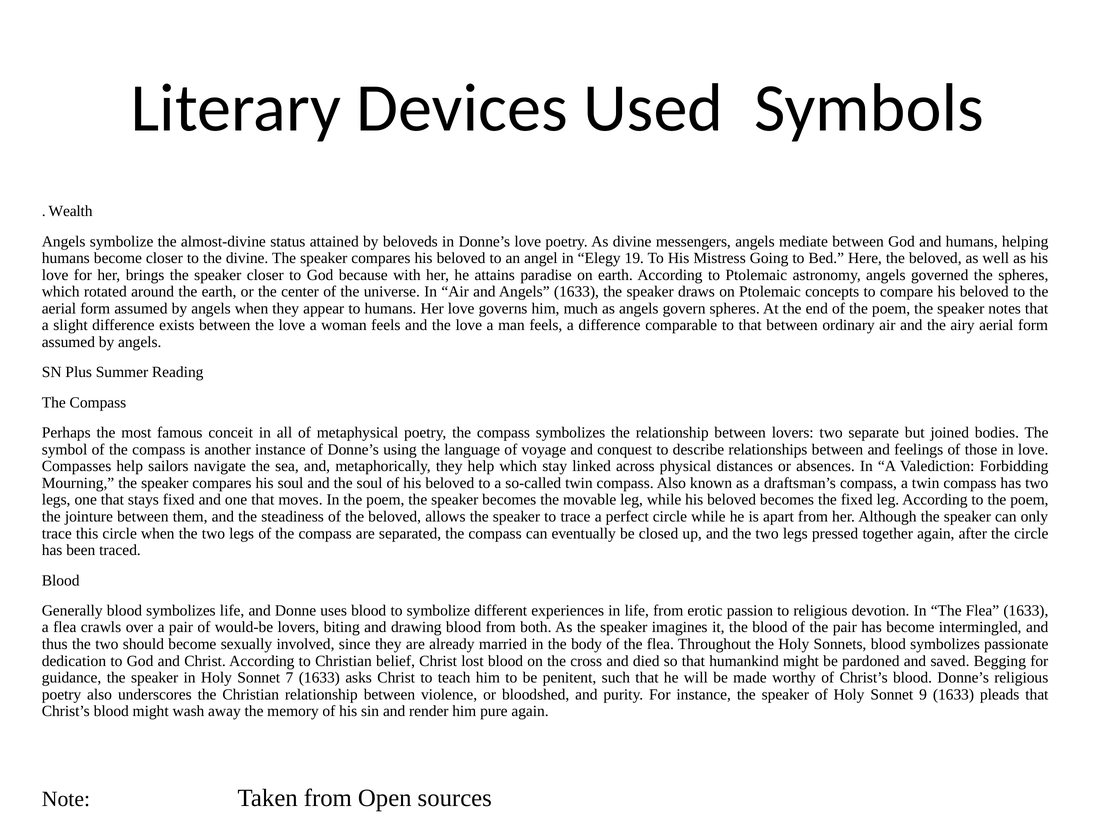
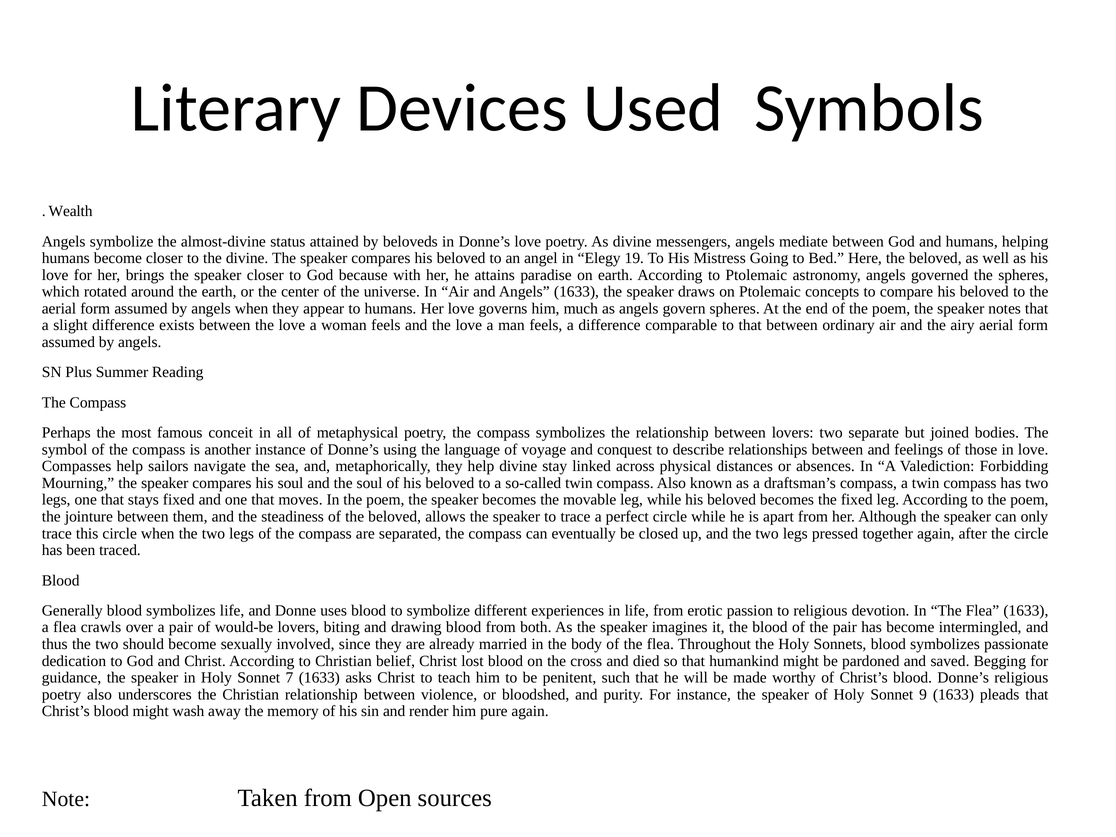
help which: which -> divine (518, 466)
